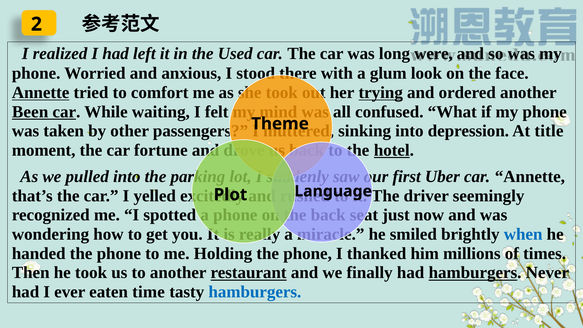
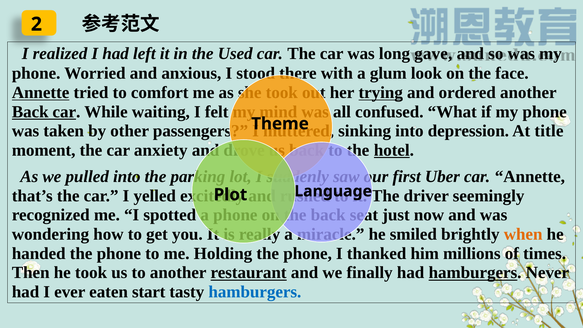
were: were -> gave (433, 54)
Been: Been -> Back (30, 112)
fortune: fortune -> anxiety (161, 150)
when colour: blue -> orange (523, 234)
time: time -> start (149, 292)
